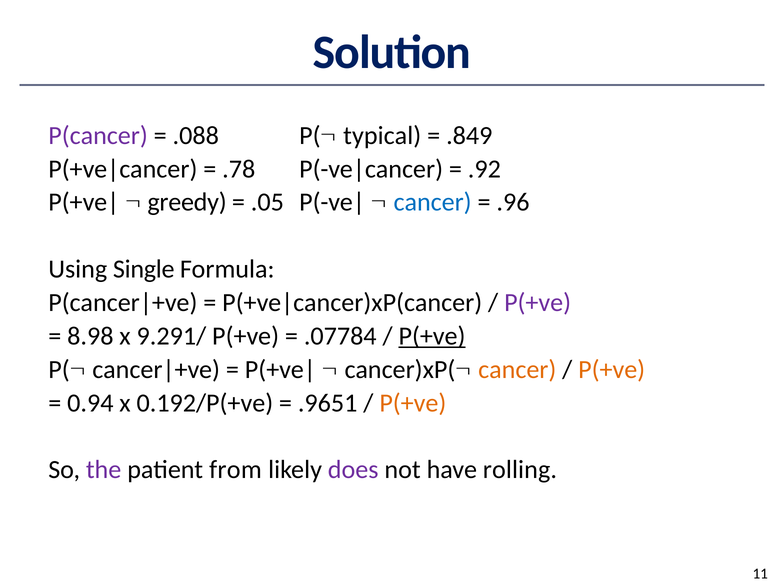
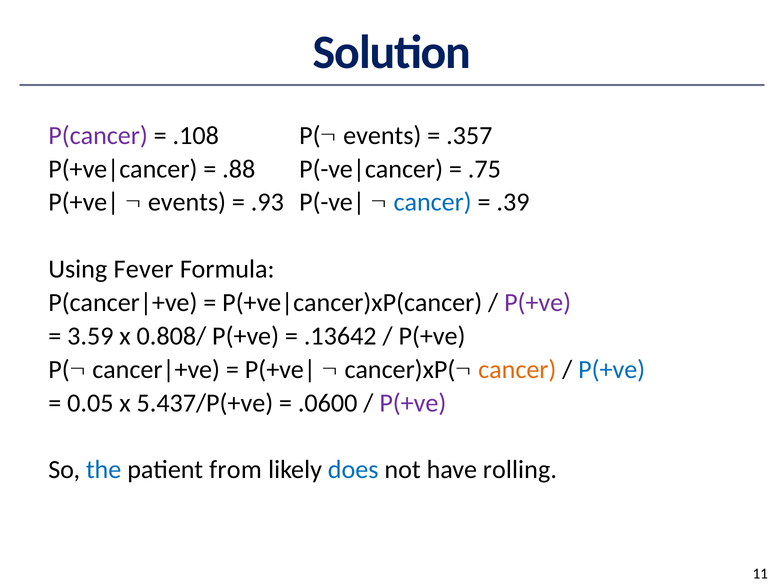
.088: .088 -> .108 (196, 135)
P( typical: typical -> events (382, 135)
.849: .849 -> .357 (469, 135)
.78: .78 -> .88 (239, 169)
.92: .92 -> .75 (484, 169)
greedy: greedy -> events (187, 202)
.05: .05 -> .93 (267, 202)
.96: .96 -> .39 (513, 202)
Single: Single -> Fever (143, 269)
8.98: 8.98 -> 3.59 (90, 336)
9.291/: 9.291/ -> 0.808/ (171, 336)
.07784: .07784 -> .13642 (340, 336)
P(+ve underline: present -> none (432, 336)
P(+ve colour: orange -> blue (612, 369)
0.94: 0.94 -> 0.05 (90, 403)
0.192/P(+ve: 0.192/P(+ve -> 5.437/P(+ve (205, 403)
.9651: .9651 -> .0600 (328, 403)
P(+ve colour: orange -> purple (413, 403)
the colour: purple -> blue (104, 470)
does colour: purple -> blue (353, 470)
